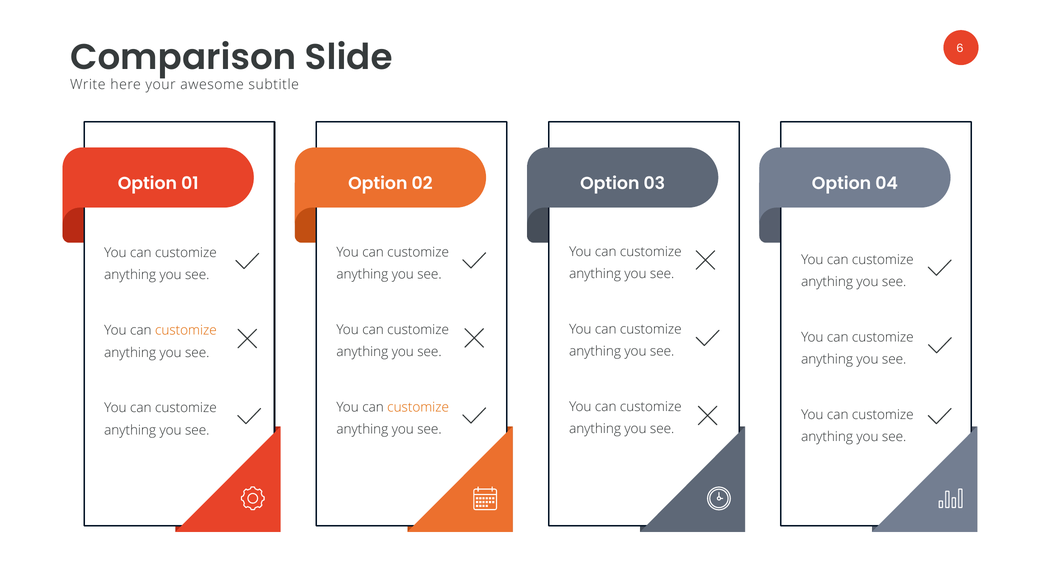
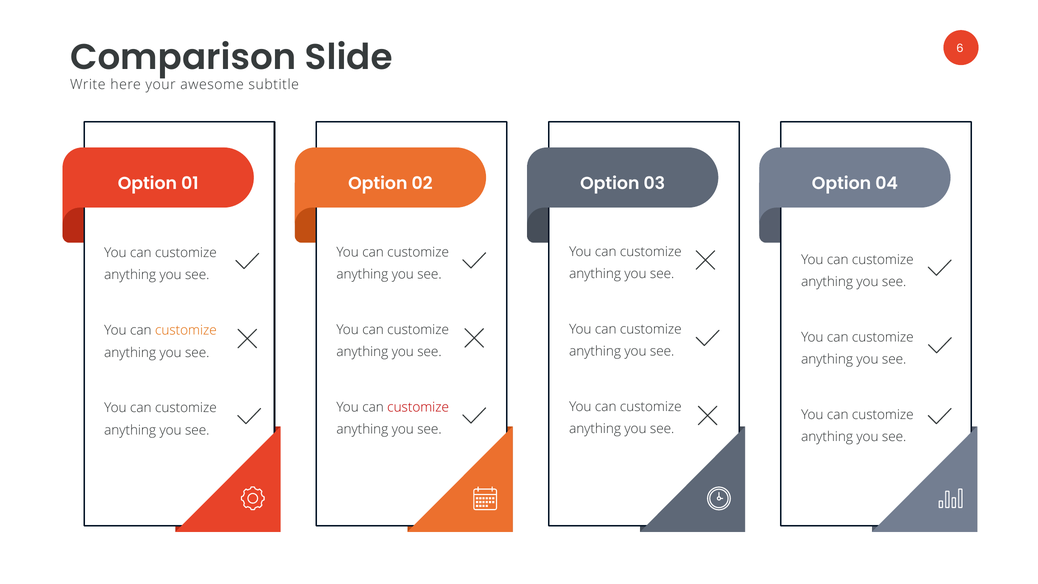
customize colour: orange -> red (418, 407)
